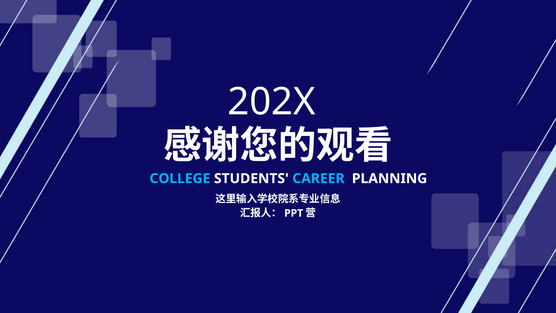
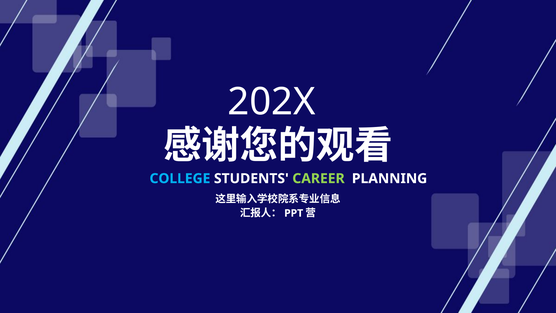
CAREER colour: light blue -> light green (319, 178)
